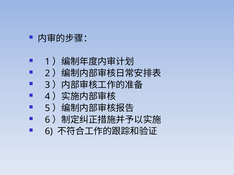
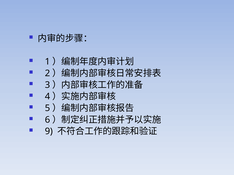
6: 6 -> 9 (49, 132)
